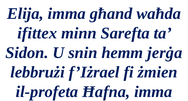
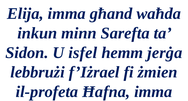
ifittex: ifittex -> inkun (37, 33)
snin: snin -> isfel (83, 53)
